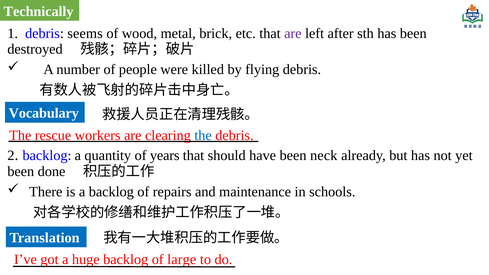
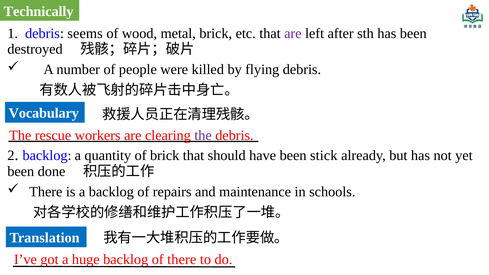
the colour: blue -> purple (203, 135)
of years: years -> brick (165, 156)
neck: neck -> stick (324, 156)
of large: large -> there (182, 260)
